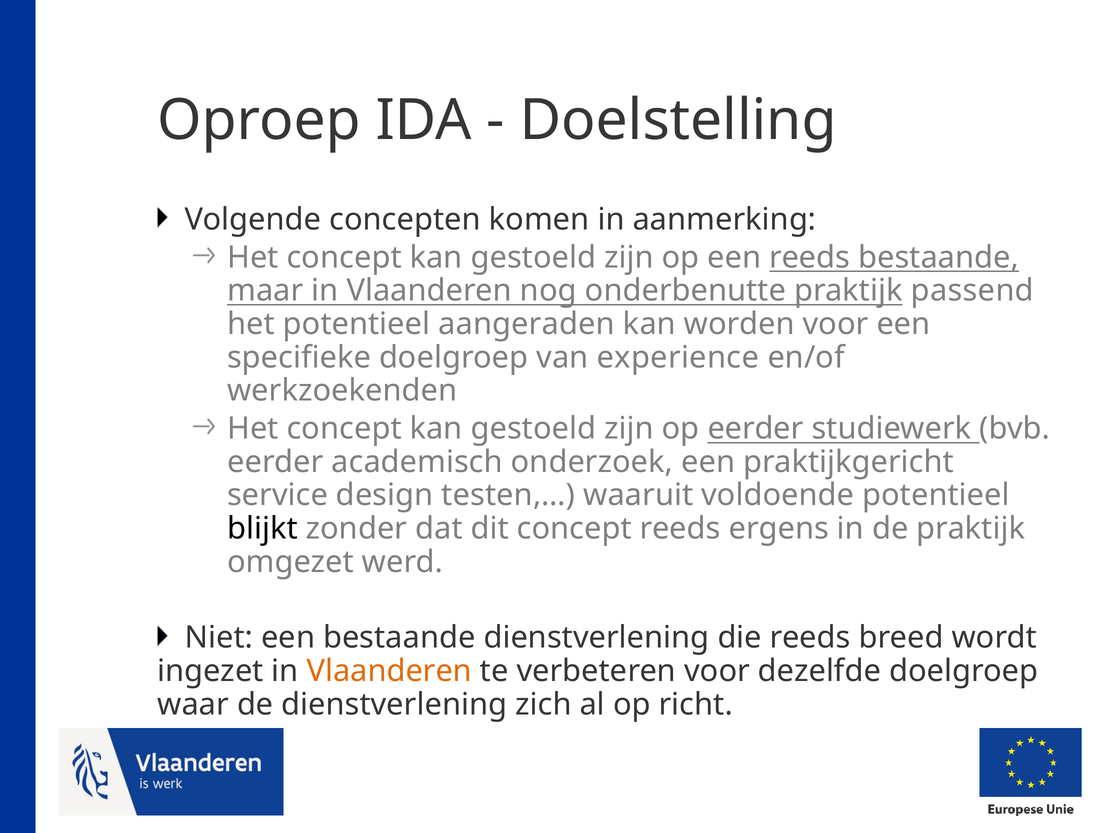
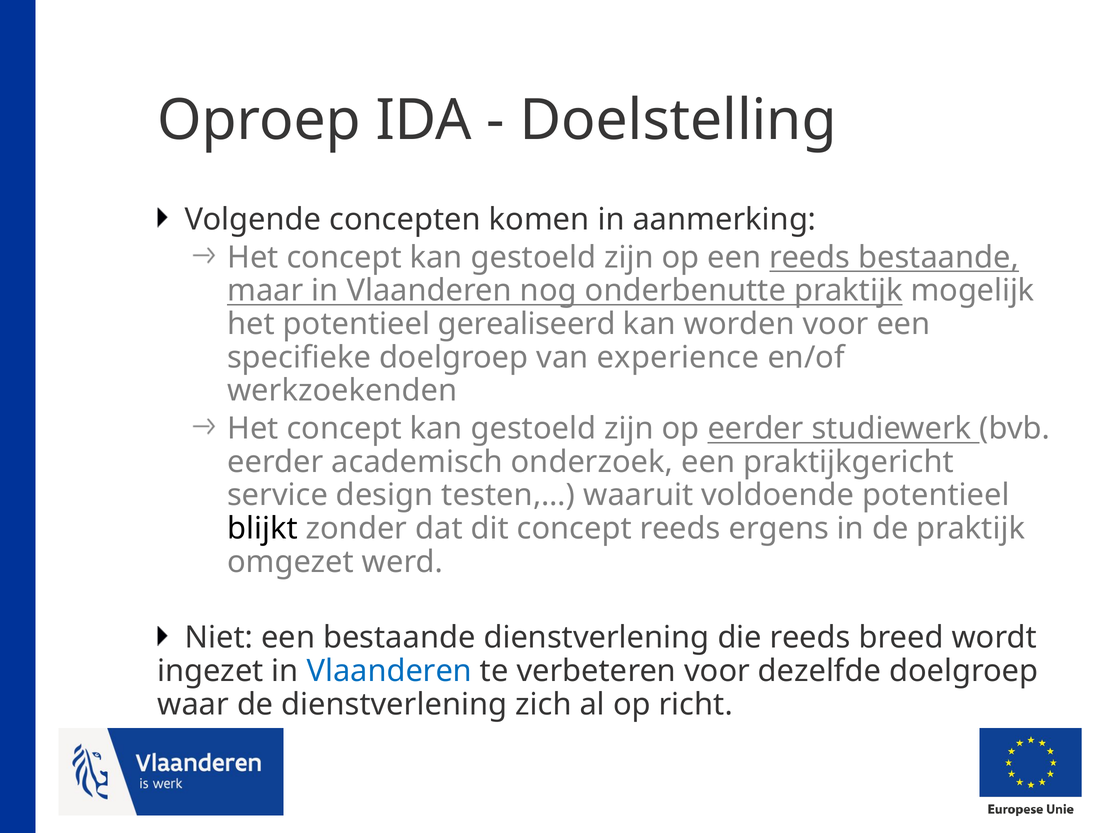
passend: passend -> mogelijk (973, 291)
aangeraden: aangeraden -> gerealiseerd (527, 324)
Vlaanderen colour: orange -> blue (389, 671)
